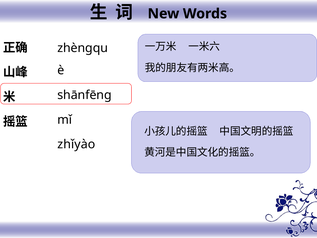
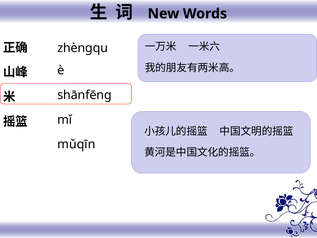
zhǐyào: zhǐyào -> mǔqīn (76, 144)
